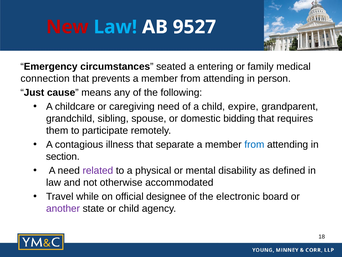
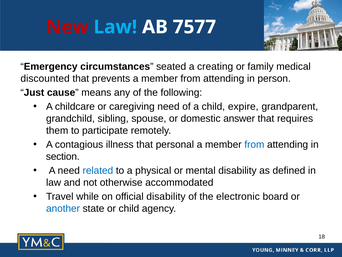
9527: 9527 -> 7577 (194, 27)
entering: entering -> creating (215, 67)
connection: connection -> discounted (45, 78)
bidding: bidding -> answer (239, 118)
separate: separate -> personal (175, 144)
related colour: purple -> blue (98, 170)
official designee: designee -> disability (166, 196)
another colour: purple -> blue (63, 208)
